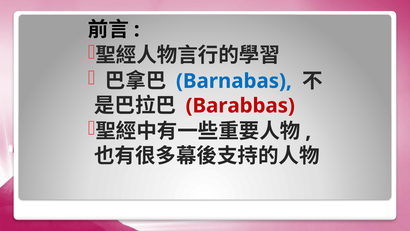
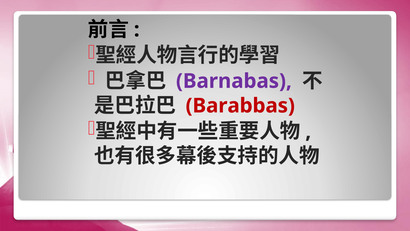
Barnabas colour: blue -> purple (234, 81)
